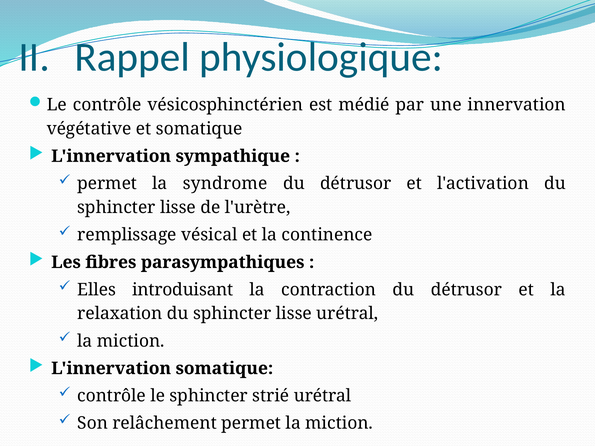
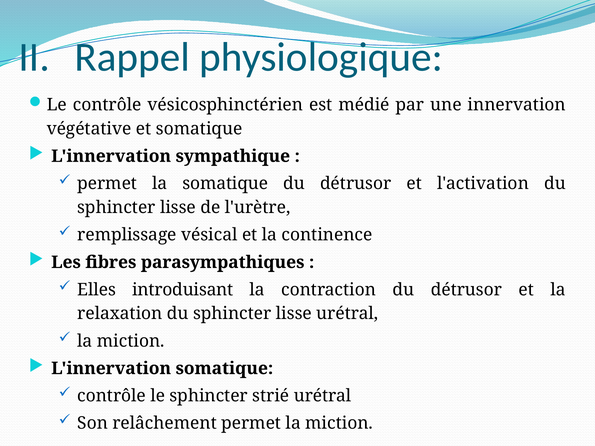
la syndrome: syndrome -> somatique (225, 184)
